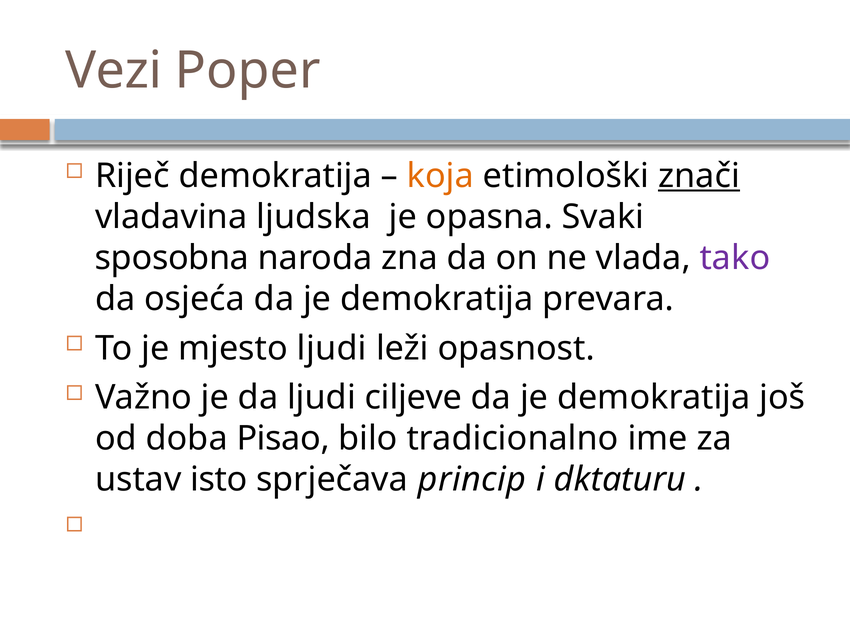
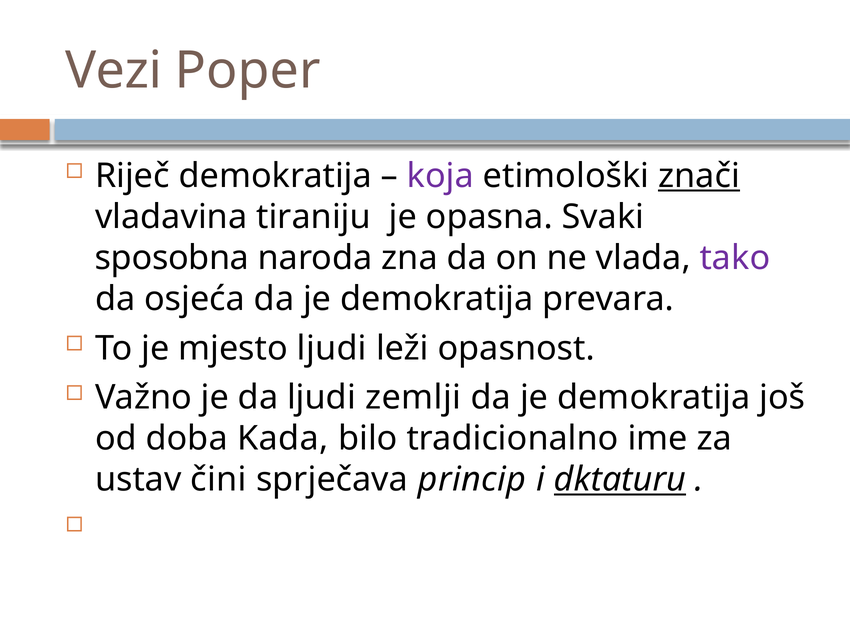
koja colour: orange -> purple (440, 176)
ljudska: ljudska -> tiraniju (314, 217)
ciljeve: ciljeve -> zemlji (413, 398)
Pisao: Pisao -> Kada (283, 439)
isto: isto -> čini (219, 480)
dktaturu underline: none -> present (620, 480)
